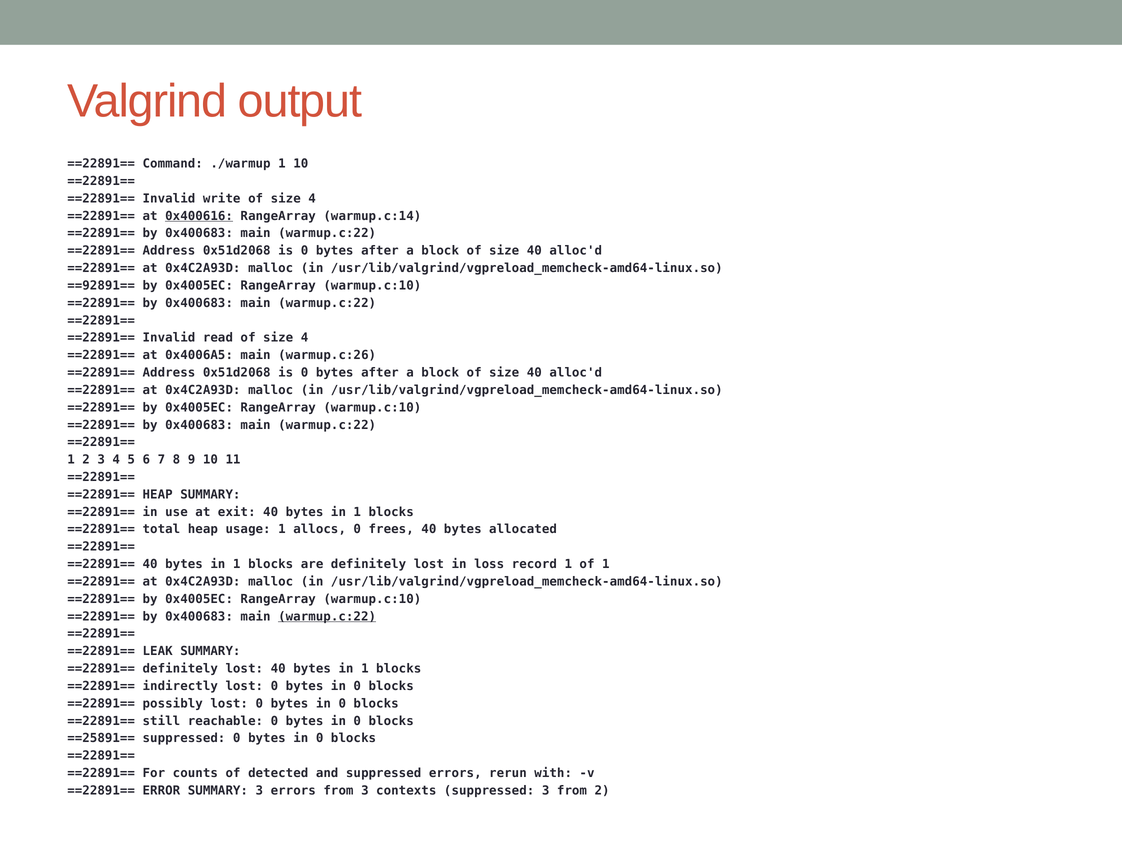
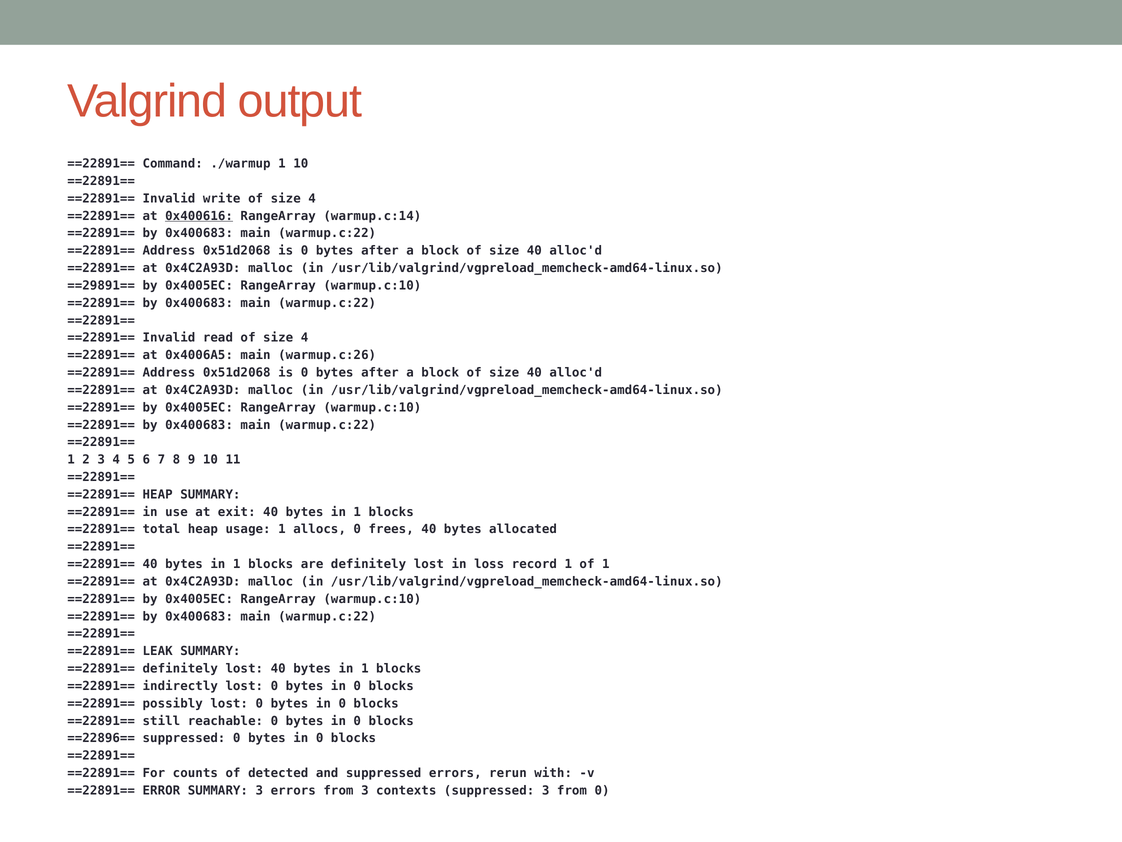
==92891==: ==92891== -> ==29891== (101, 285)
warmup.c:22 underline: present -> none (327, 616)
==25891==: ==25891== -> ==22896== (101, 738)
from 2: 2 -> 0 (602, 790)
